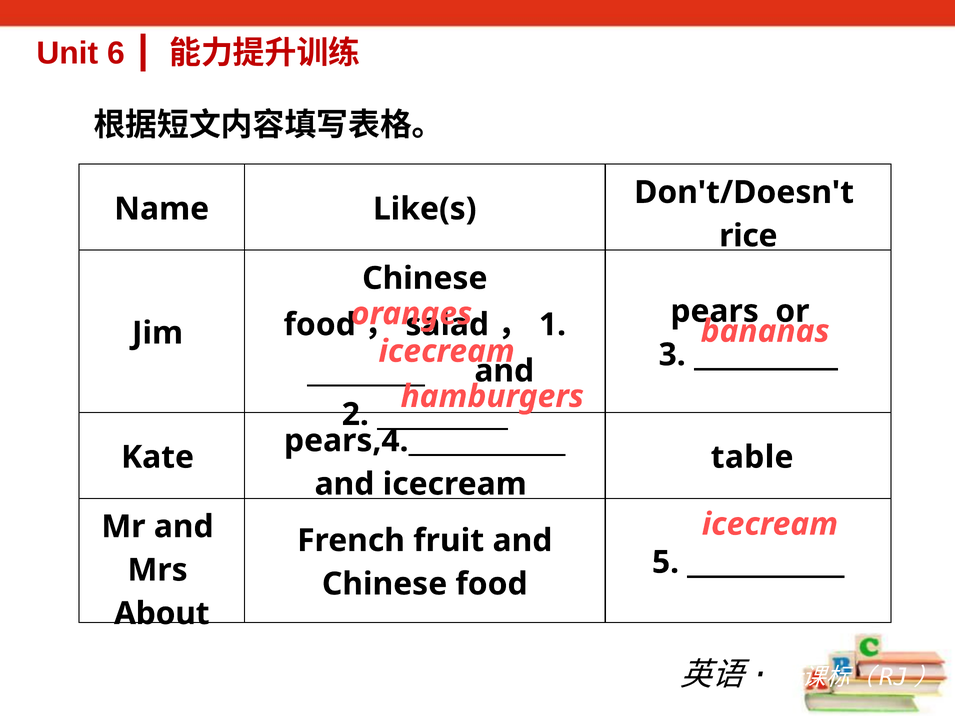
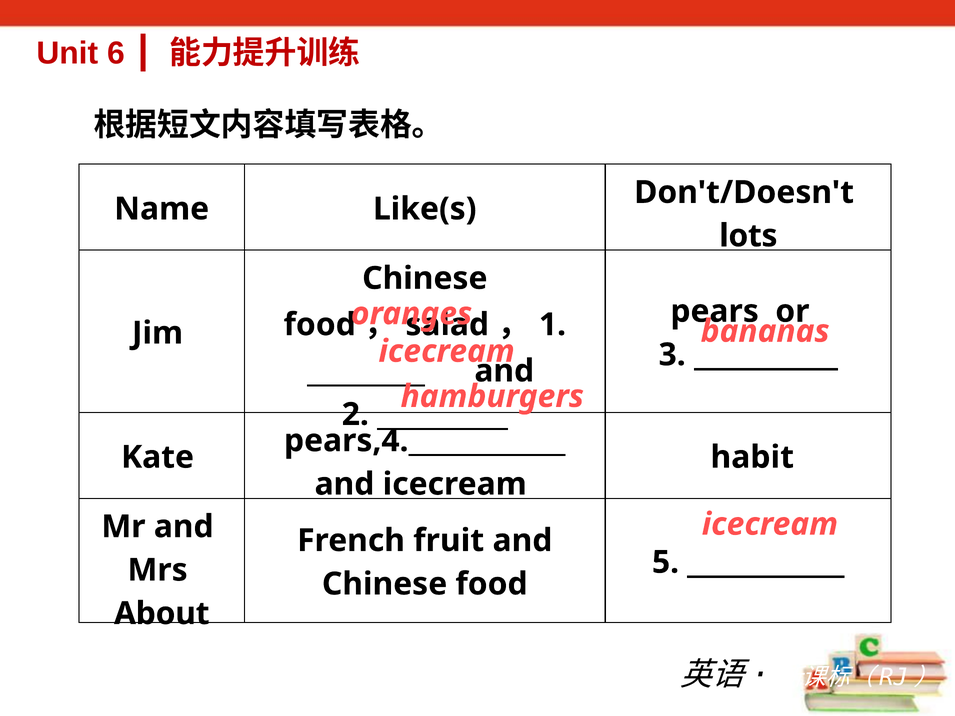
rice: rice -> lots (748, 236)
table: table -> habit (752, 457)
